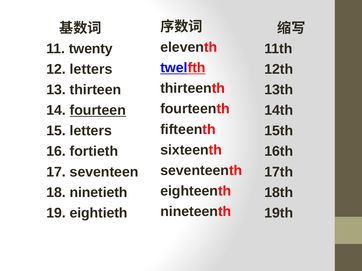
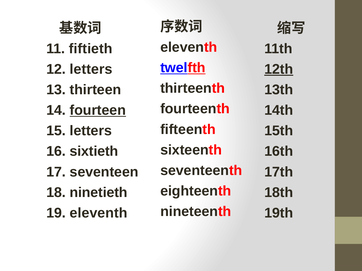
twenty: twenty -> fiftieth (91, 49)
12th underline: none -> present (279, 69)
fortieth: fortieth -> sixtieth (94, 152)
19 eightieth: eightieth -> eleventh (99, 213)
